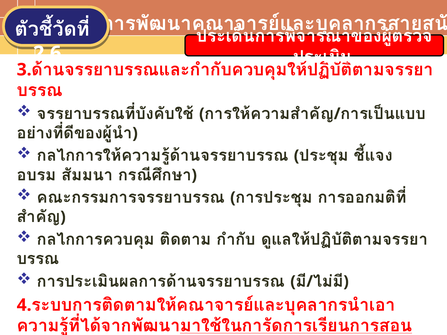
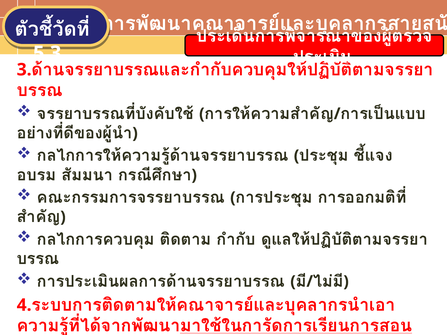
2.6: 2.6 -> 5.3 (47, 53)
